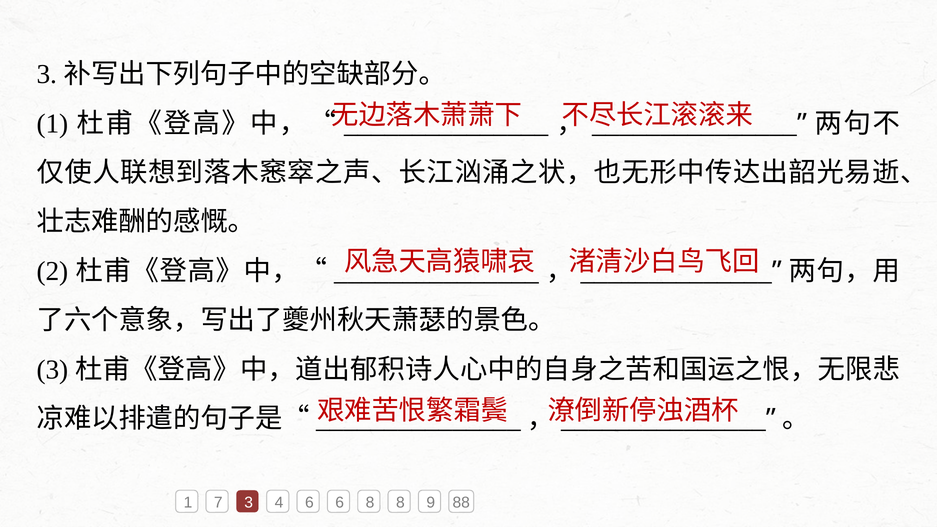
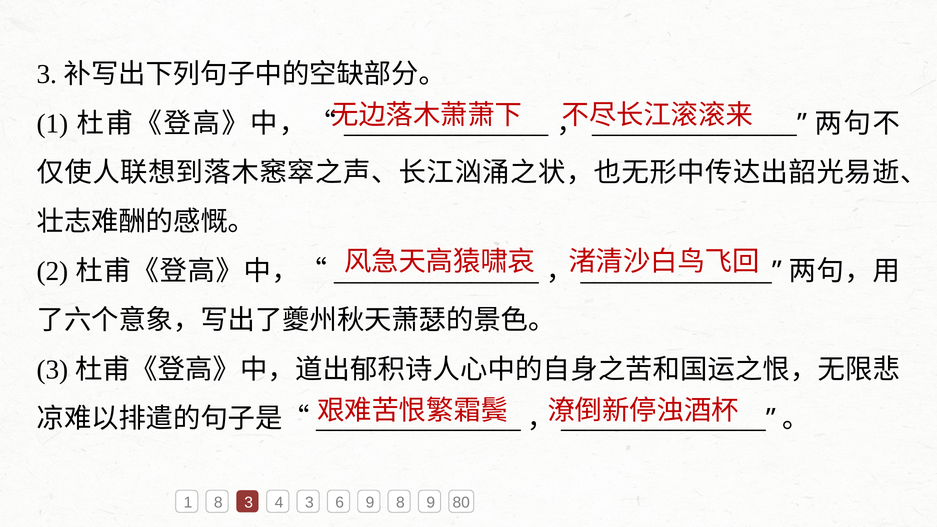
1 7: 7 -> 8 (218, 503)
4 6: 6 -> 3 (309, 503)
6 8: 8 -> 9 (370, 503)
88: 88 -> 80 (461, 503)
